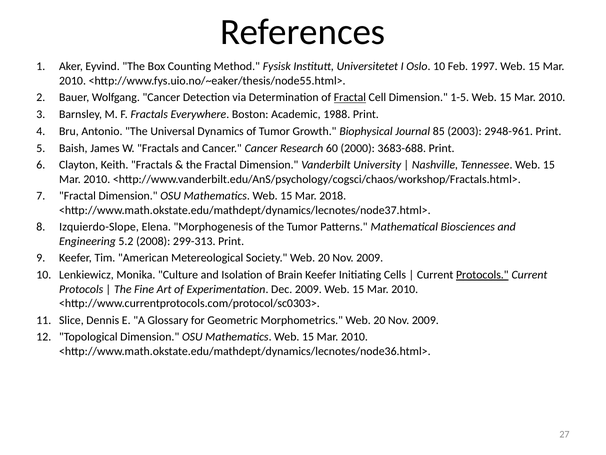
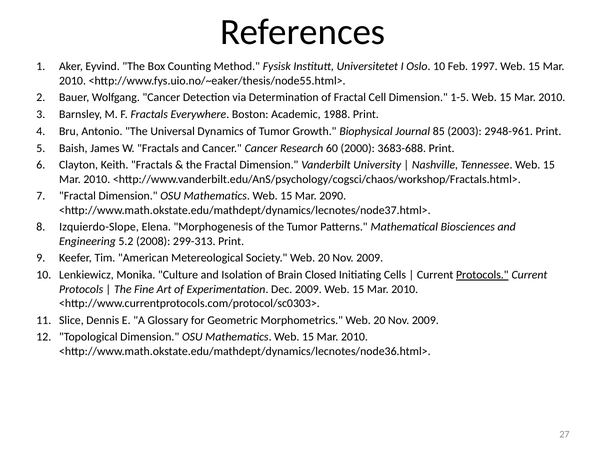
Fractal underline: present -> none (350, 97)
2018: 2018 -> 2090 (333, 196)
Brain Keefer: Keefer -> Closed (321, 275)
